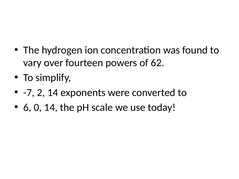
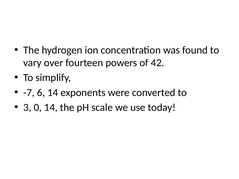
62: 62 -> 42 (158, 63)
2: 2 -> 6 (41, 93)
6: 6 -> 3 (27, 108)
